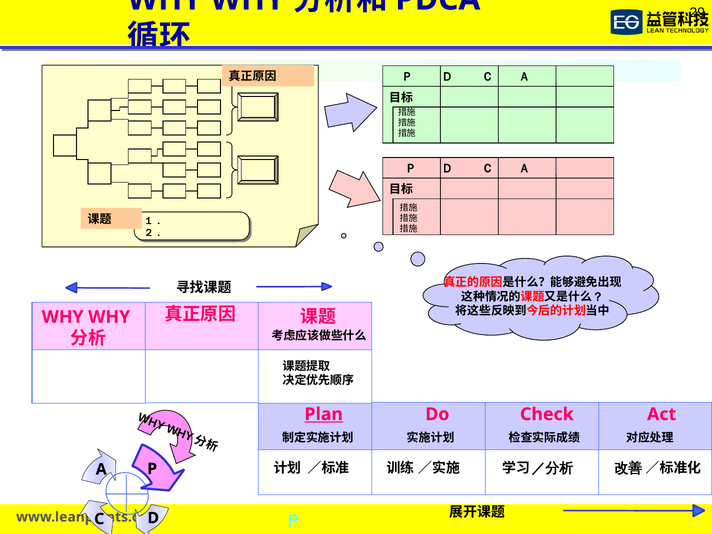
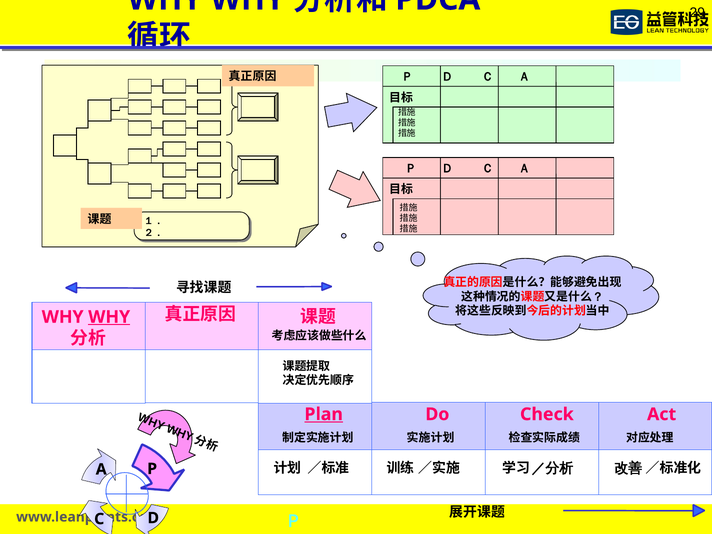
WHY underline: none -> present (109, 317)
